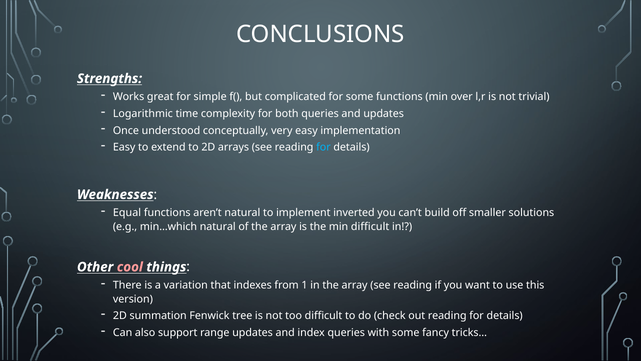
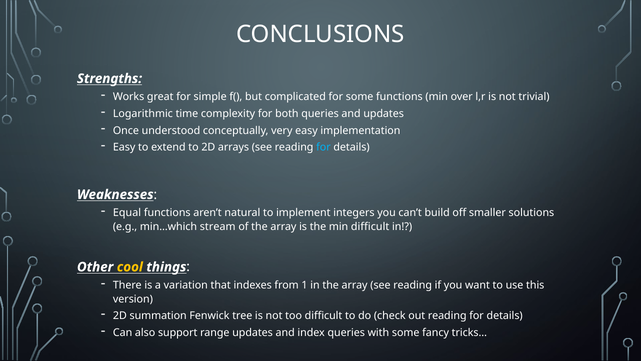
inverted: inverted -> integers (354, 213)
min…which natural: natural -> stream (218, 226)
cool colour: pink -> yellow (130, 267)
